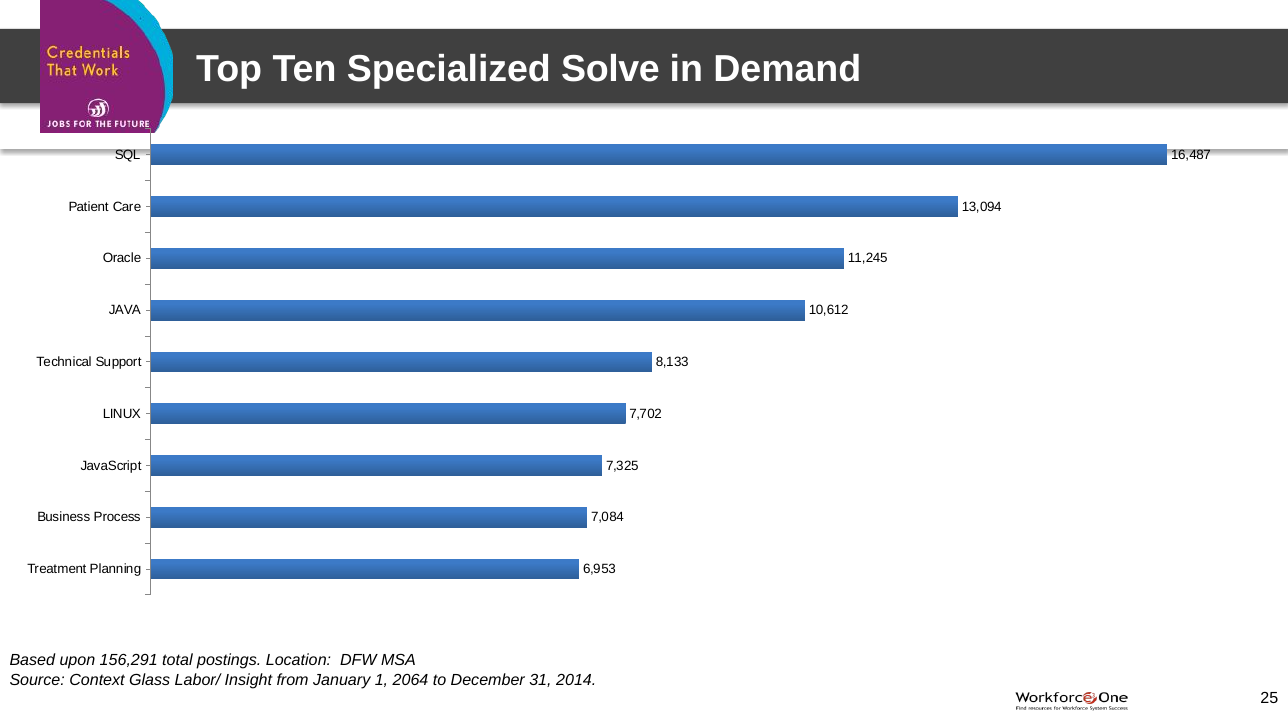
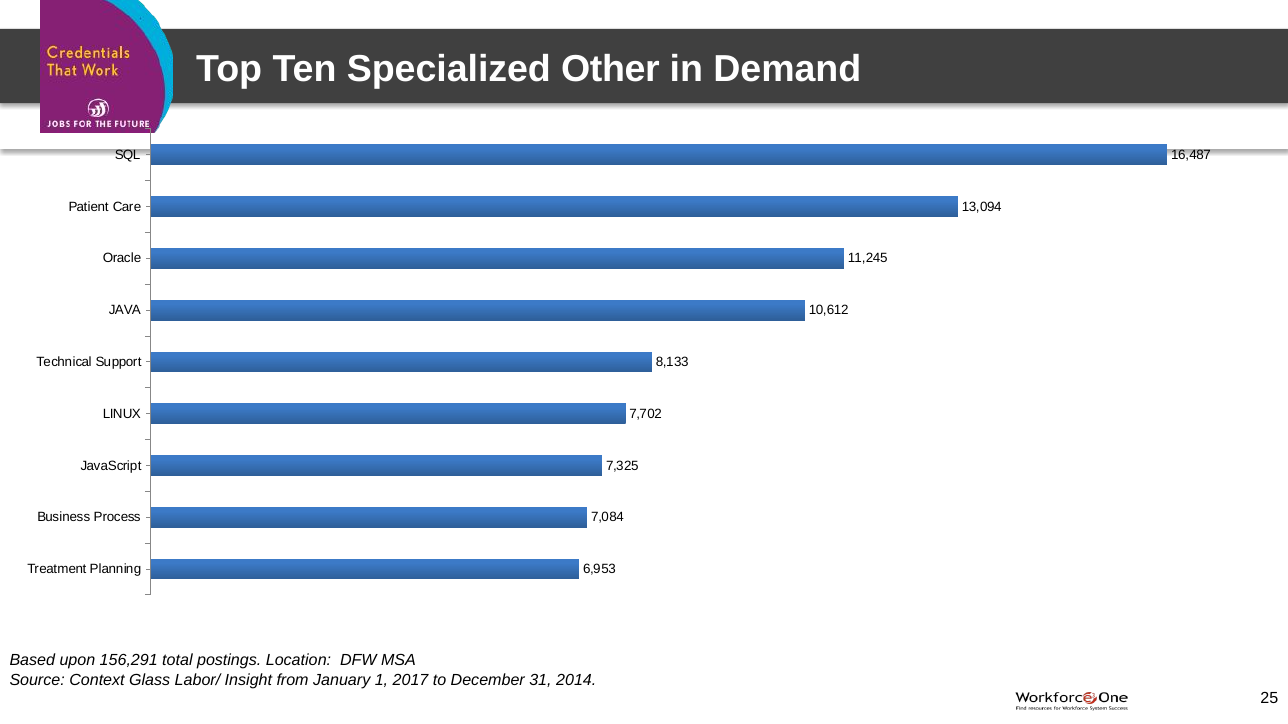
Solve: Solve -> Other (610, 69)
2064: 2064 -> 2017 (411, 680)
